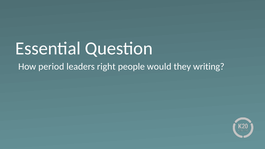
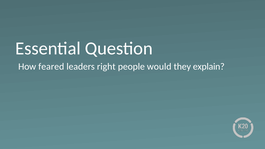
period: period -> feared (51, 67)
writing: writing -> explain (209, 67)
